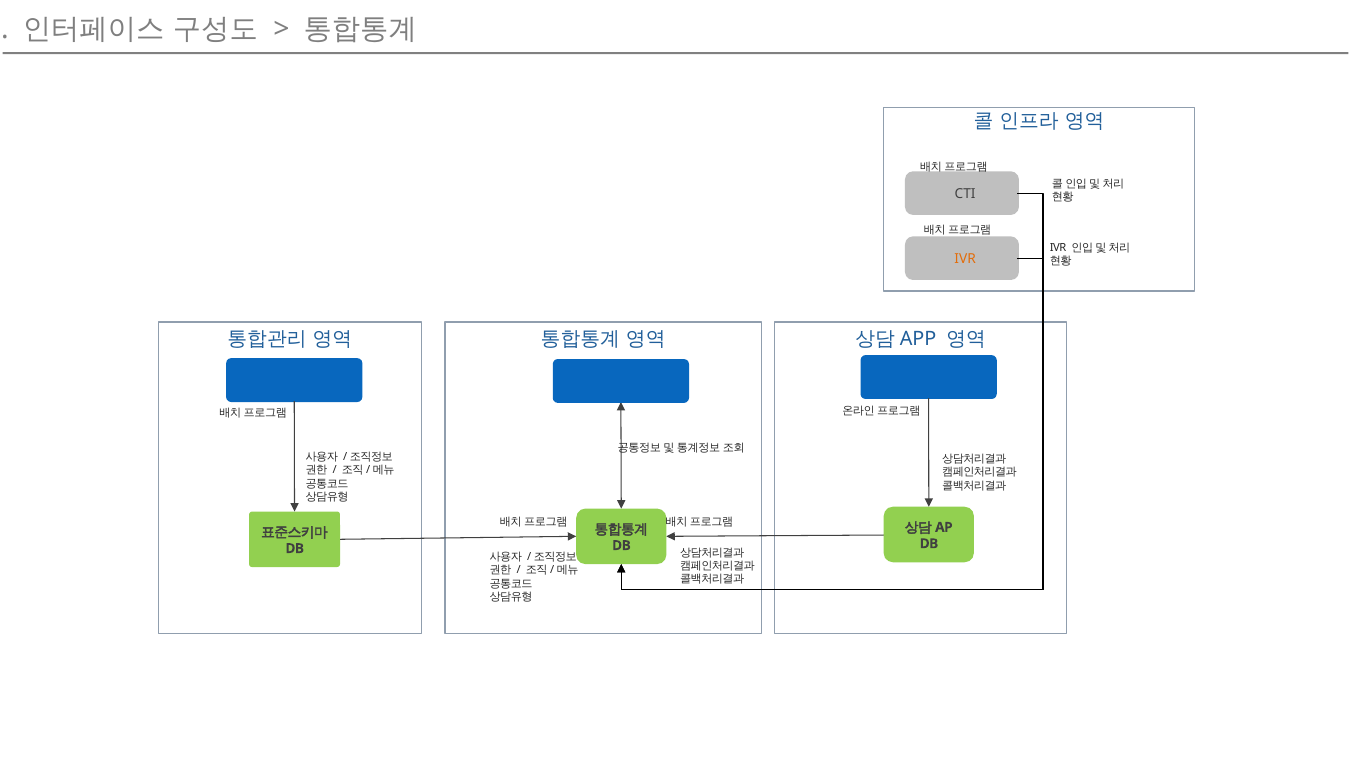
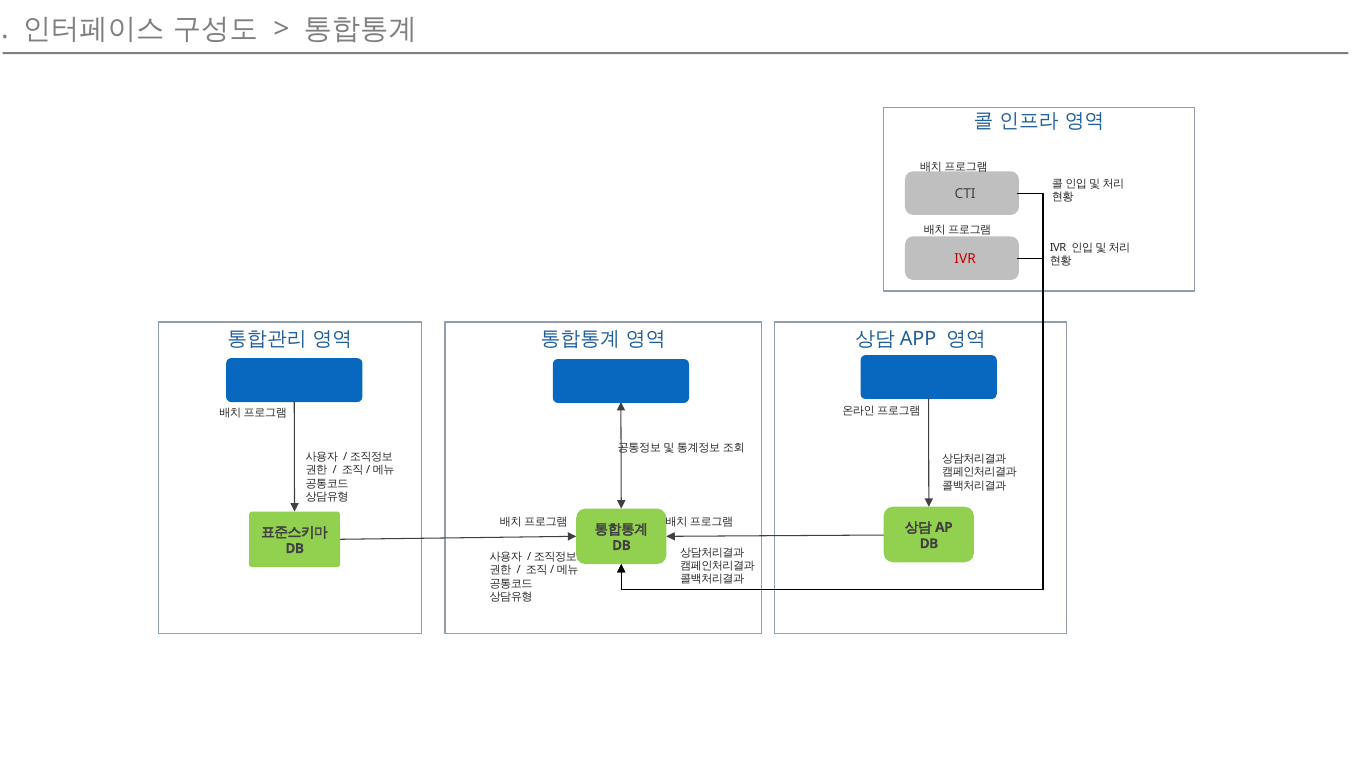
IVR colour: orange -> red (965, 259)
